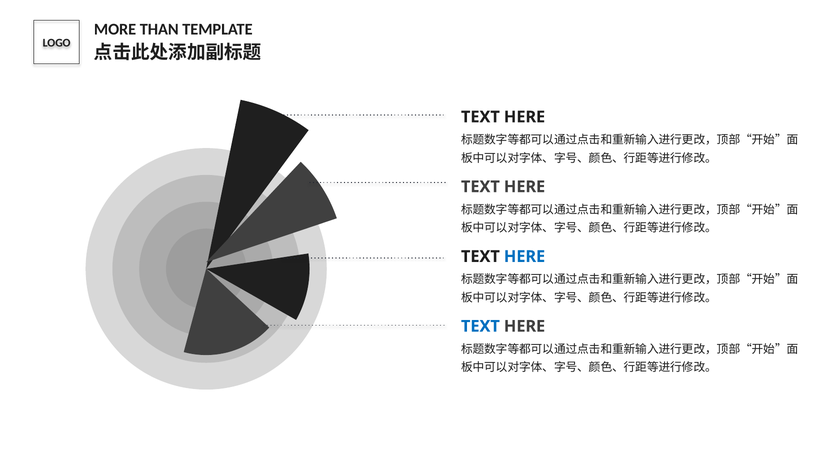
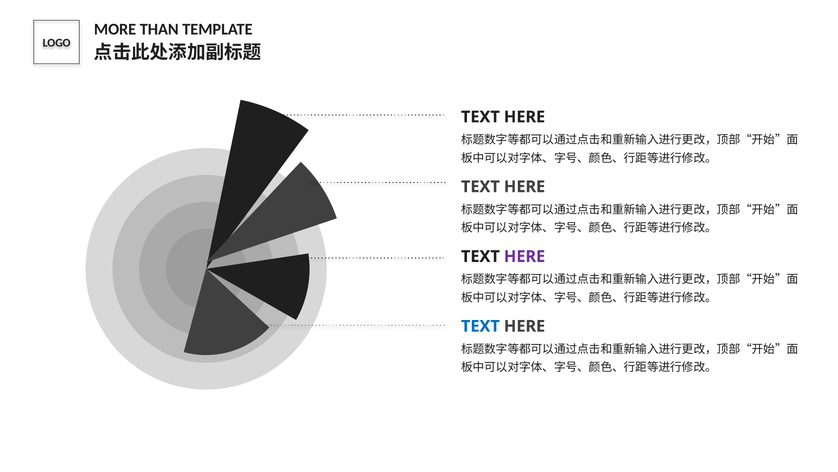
HERE colour: blue -> purple (525, 256)
